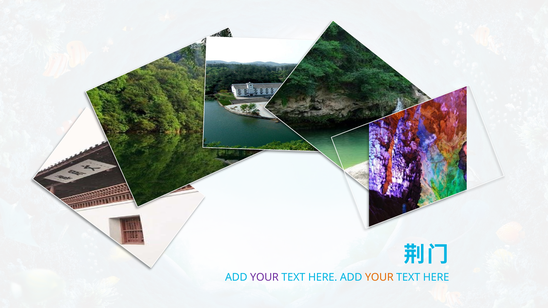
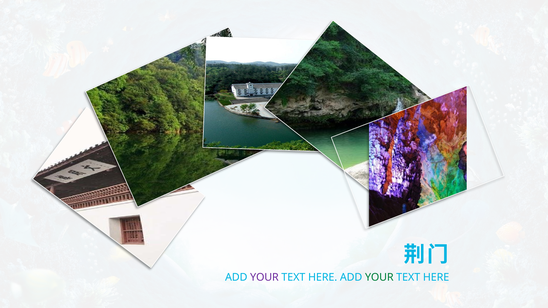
YOUR colour: orange -> green (379, 278)
